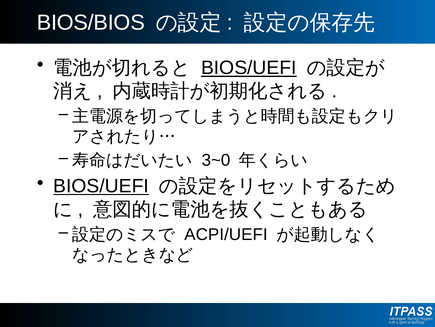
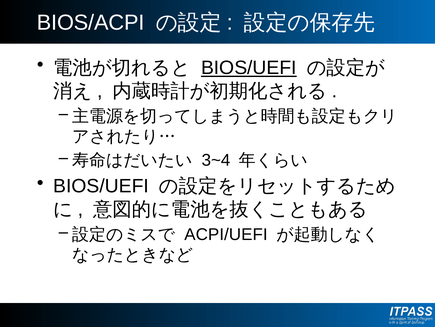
BIOS/BIOS: BIOS/BIOS -> BIOS/ACPI (91, 23)
3~0: 3~0 -> 3~4 (216, 160)
BIOS/UEFI underline: present -> none (101, 186)
